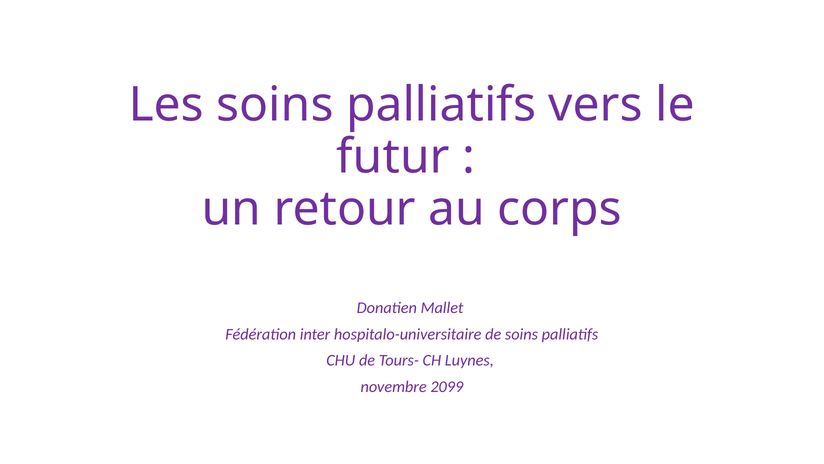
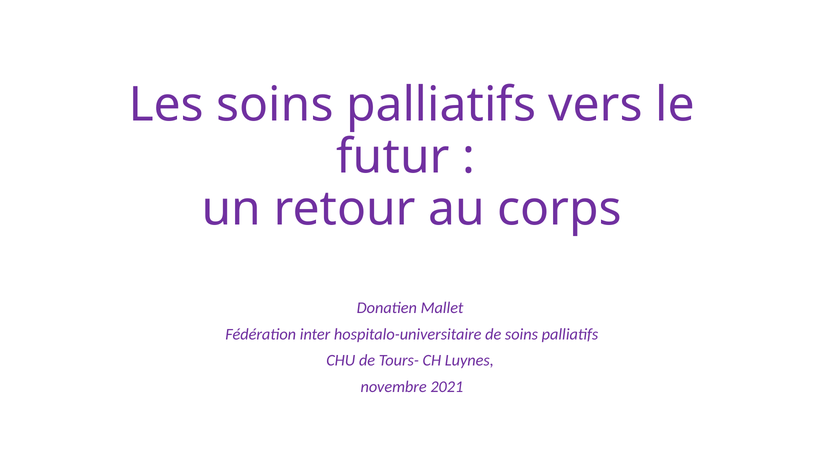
2099: 2099 -> 2021 (447, 386)
